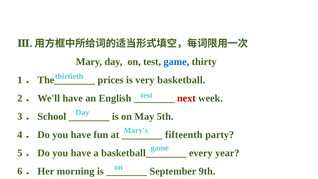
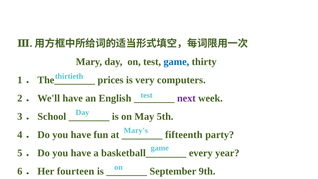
basketball: basketball -> computers (181, 80)
next colour: red -> purple (186, 98)
morning: morning -> fourteen (76, 171)
